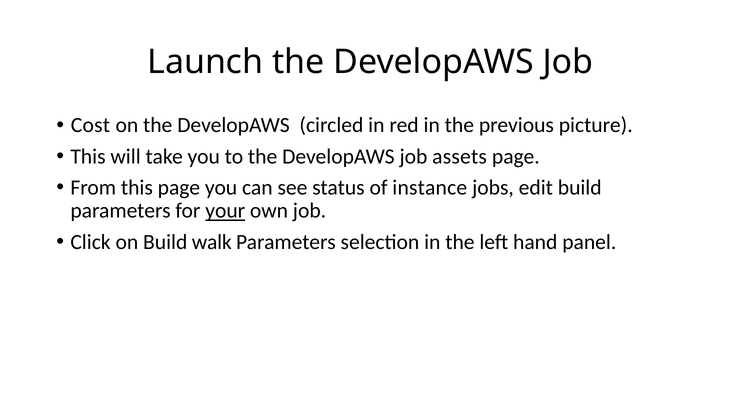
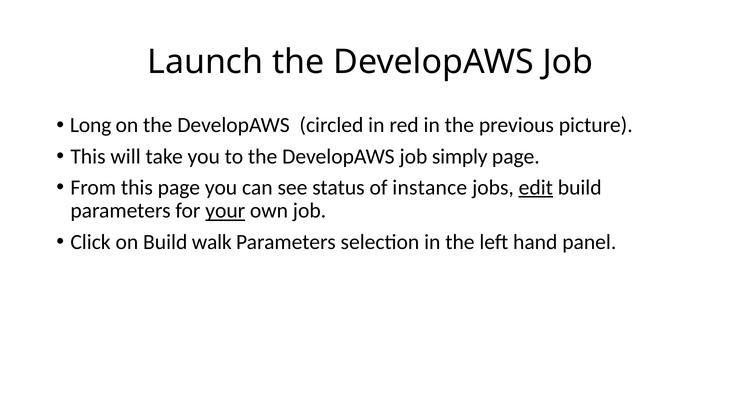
Cost: Cost -> Long (91, 125)
assets: assets -> simply (460, 156)
edit underline: none -> present (536, 187)
